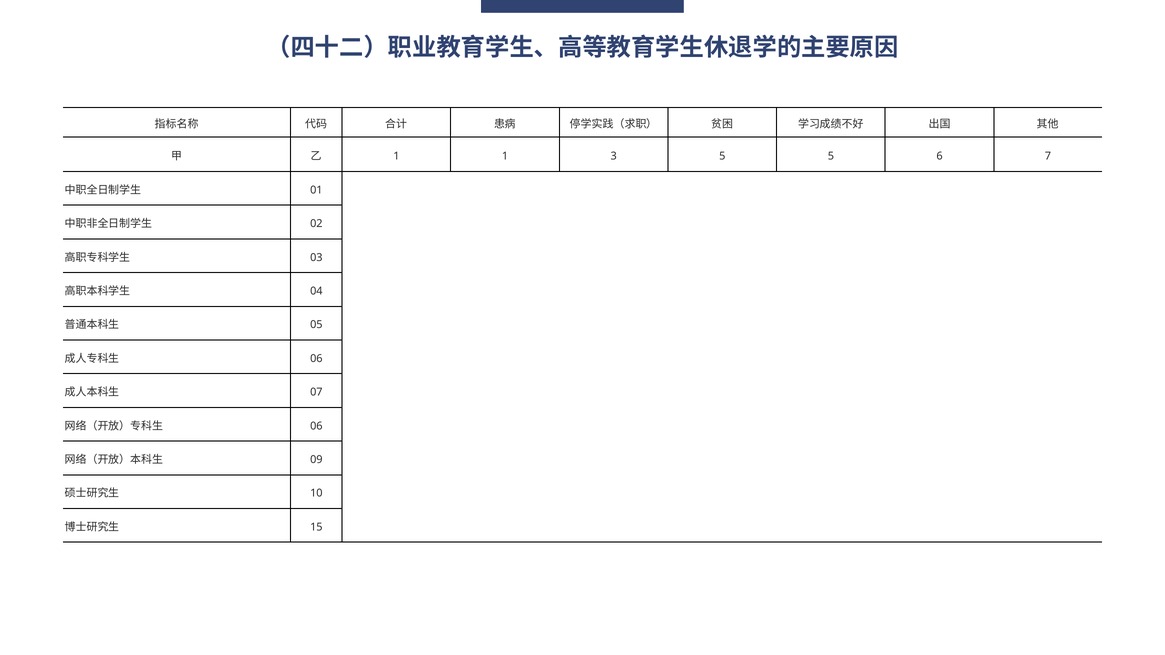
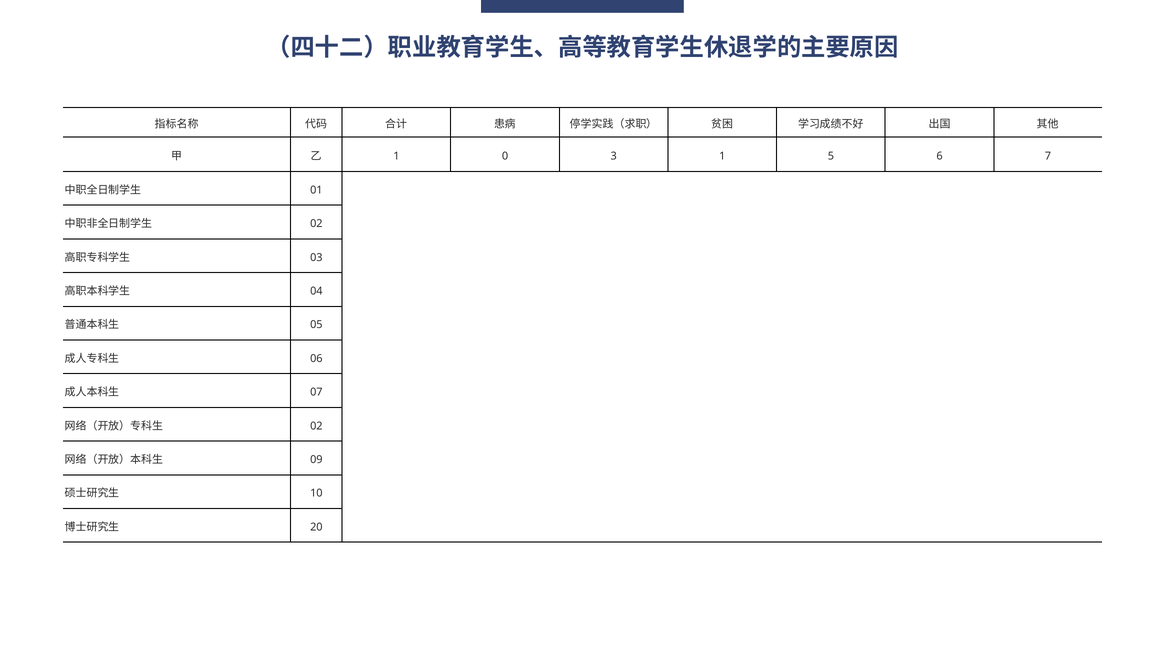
1 1: 1 -> 0 (505, 156)
3 5: 5 -> 1 (722, 156)
06: 06 -> 02 (316, 426)
15: 15 -> 20 (316, 527)
